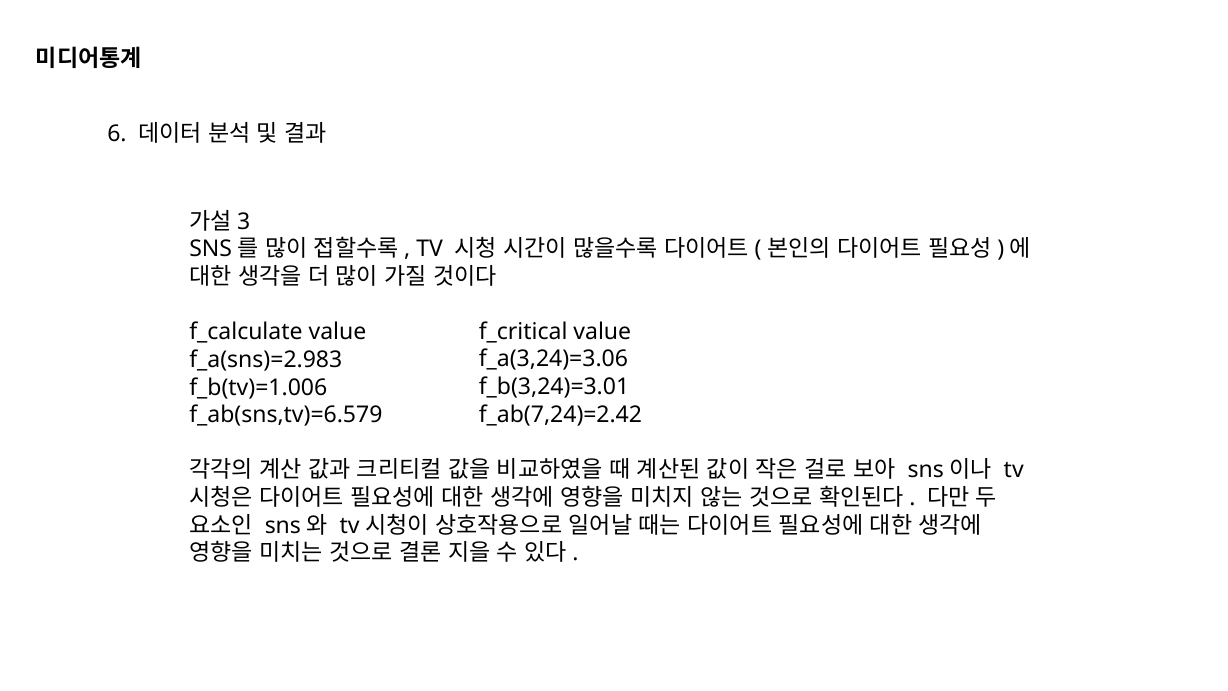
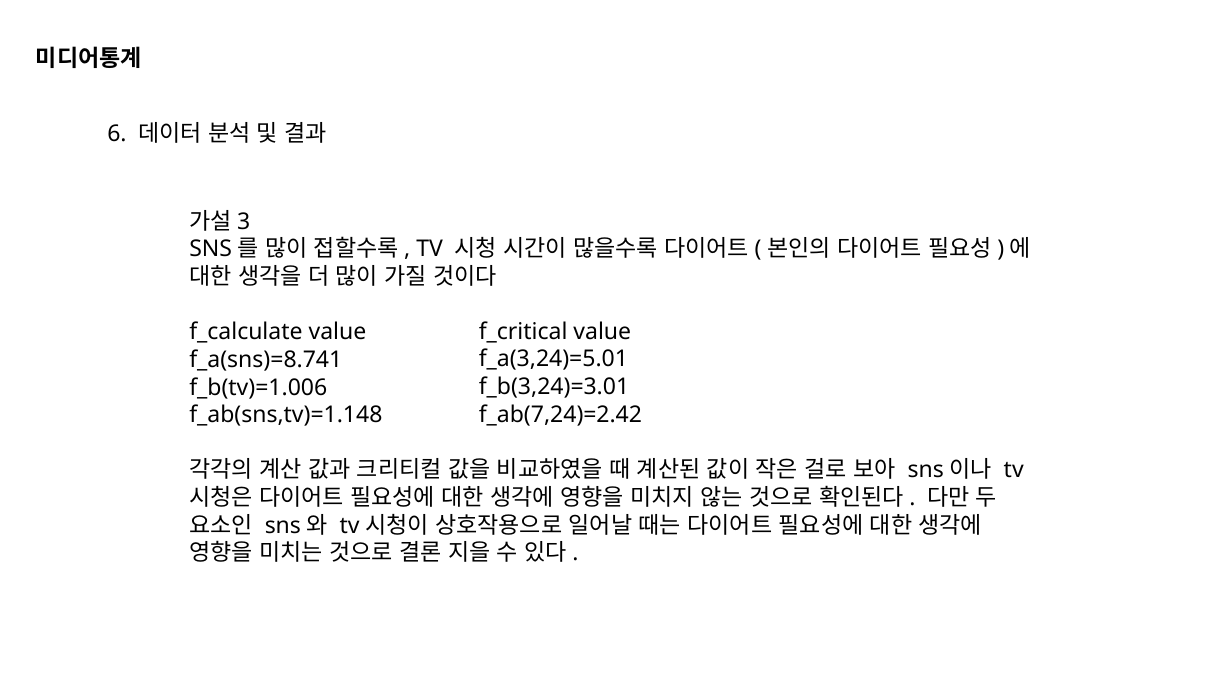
f_a(3,24)=3.06: f_a(3,24)=3.06 -> f_a(3,24)=5.01 (553, 359)
f_a(sns)=2.983: f_a(sns)=2.983 -> f_a(sns)=8.741 (266, 360)
f_ab(sns,tv)=6.579: f_ab(sns,tv)=6.579 -> f_ab(sns,tv)=1.148 (286, 415)
